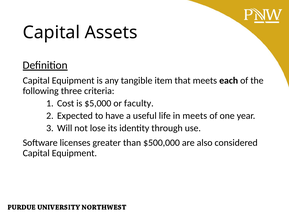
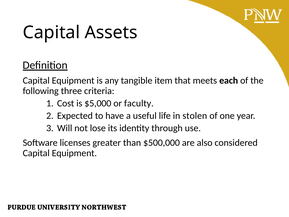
in meets: meets -> stolen (195, 116)
